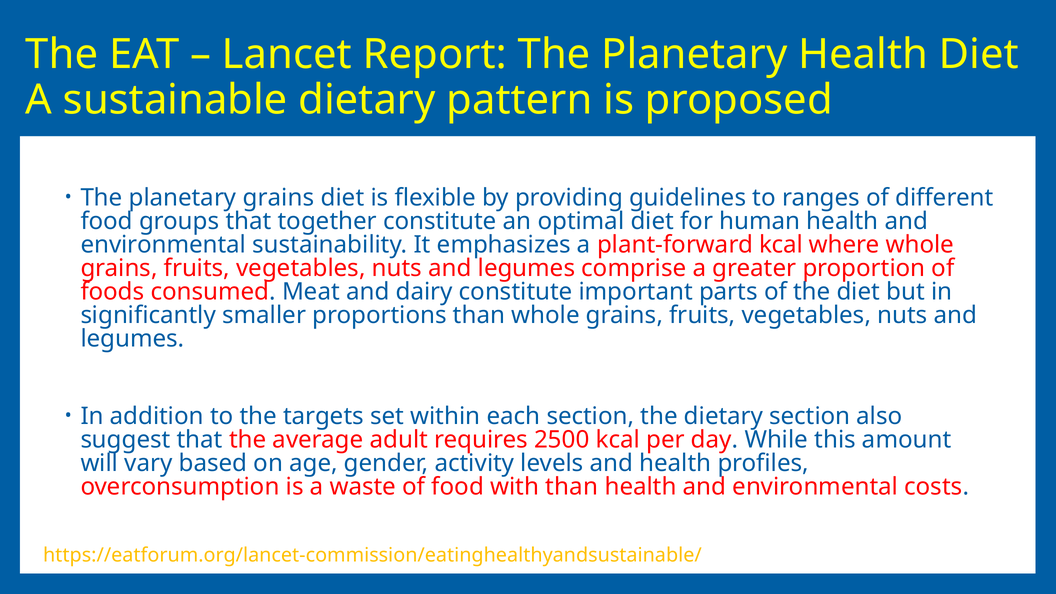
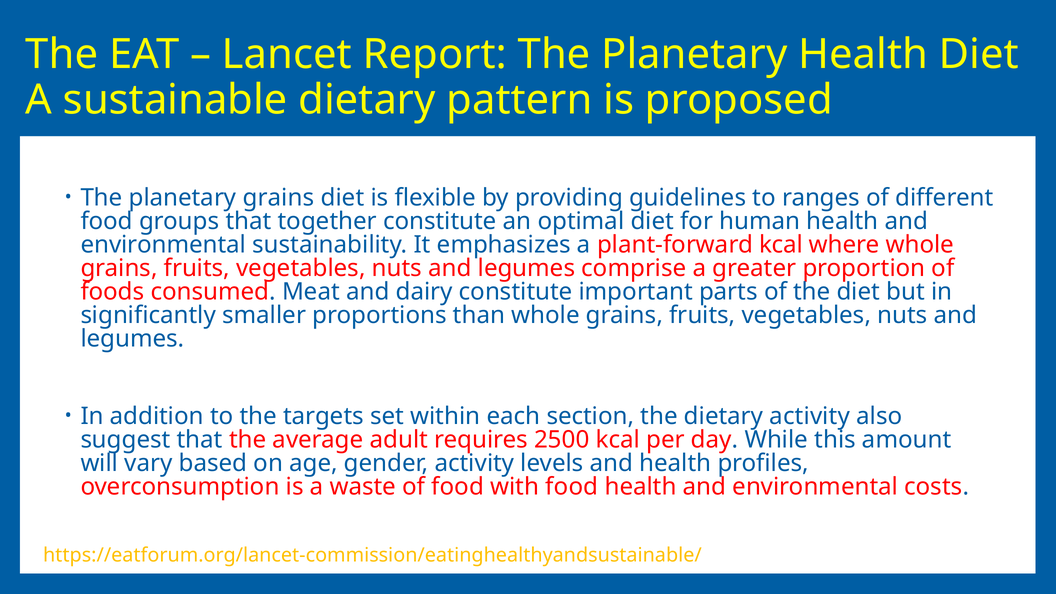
dietary section: section -> activity (810, 416)
with than: than -> food (572, 487)
